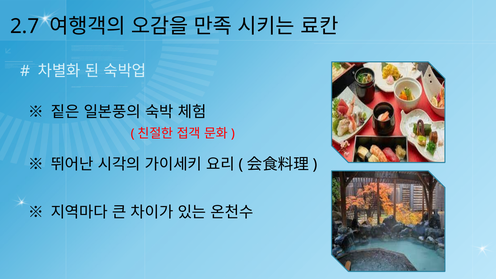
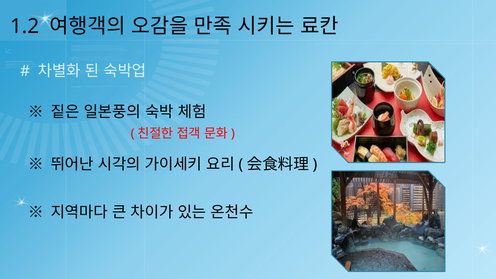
2.7: 2.7 -> 1.2 (25, 26)
